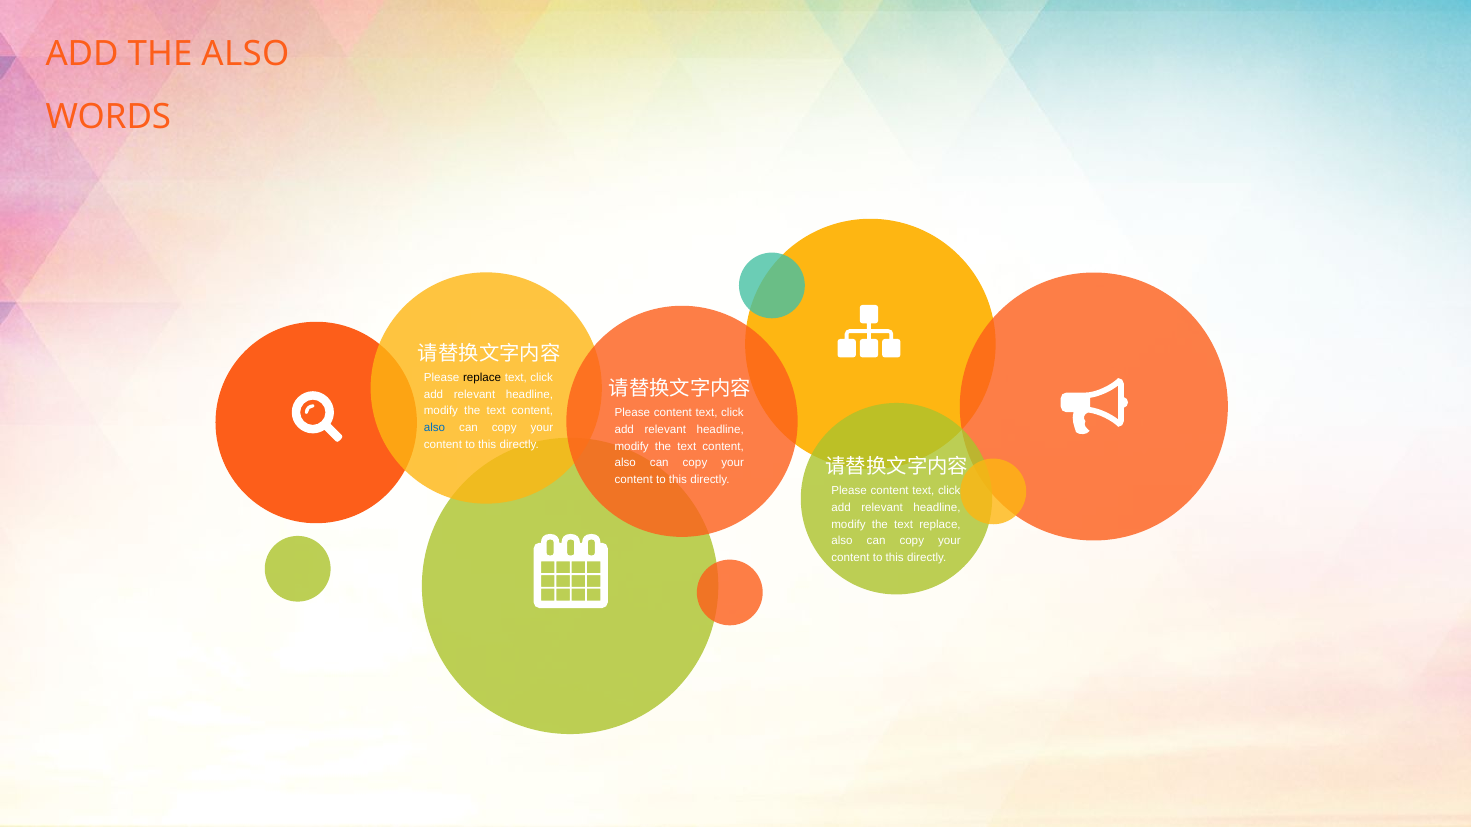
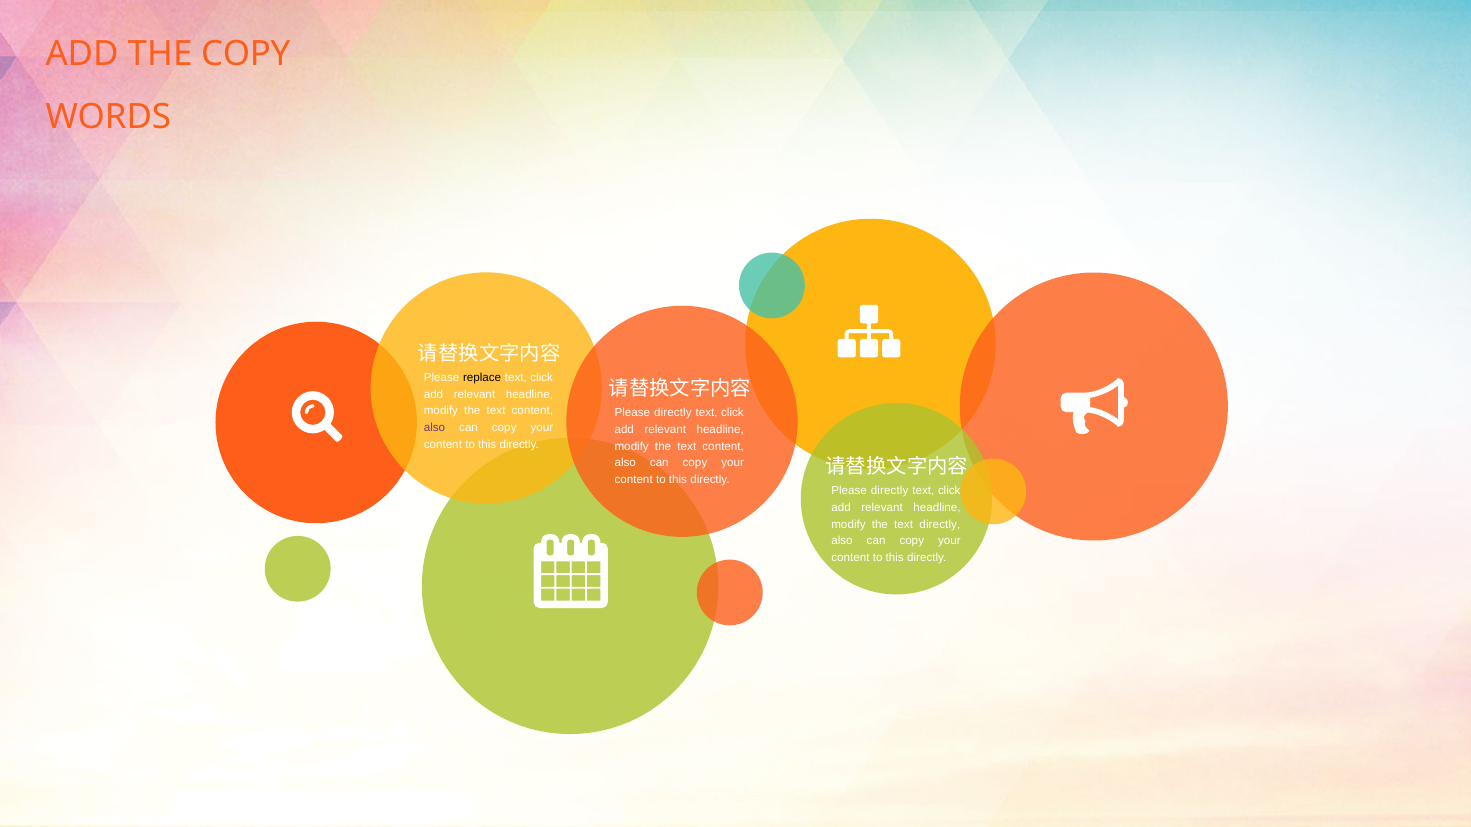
THE ALSO: ALSO -> COPY (246, 54)
content: content -> directly (673, 413)
also colour: blue -> purple (434, 428)
content: content -> directly (890, 491)
text replace: replace -> directly (940, 525)
